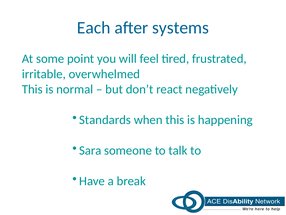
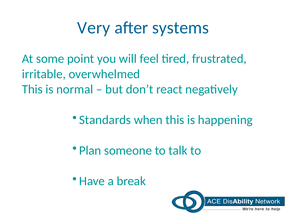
Each: Each -> Very (94, 28)
Sara: Sara -> Plan (90, 150)
